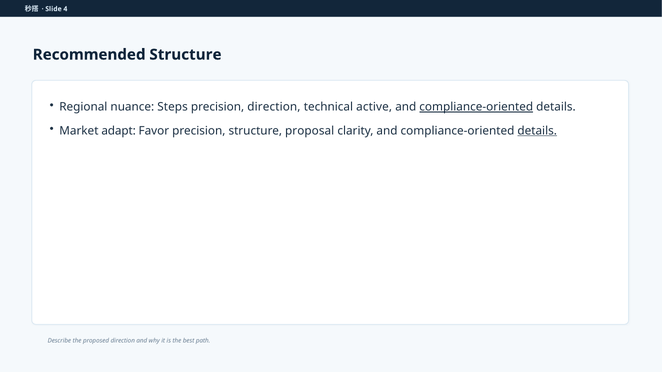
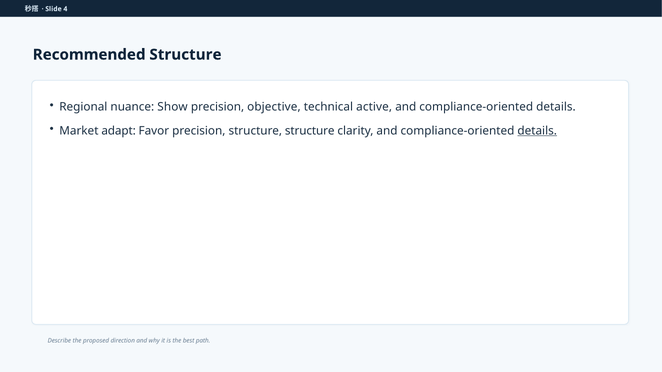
Steps: Steps -> Show (173, 107)
precision direction: direction -> objective (274, 107)
compliance-oriented underline: present -> none (476, 107)
structure proposal: proposal -> structure (310, 131)
